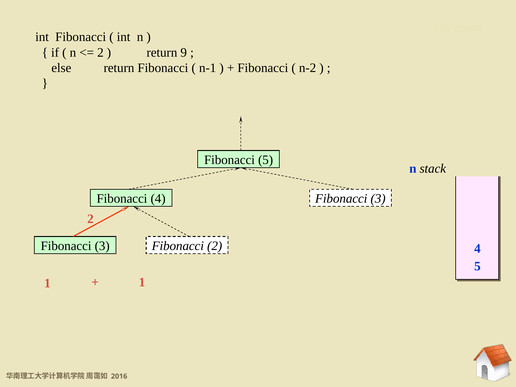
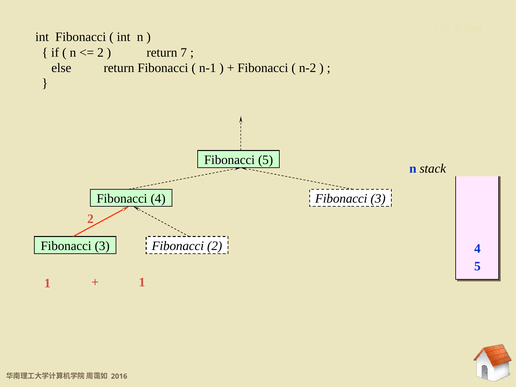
9: 9 -> 7 (184, 52)
